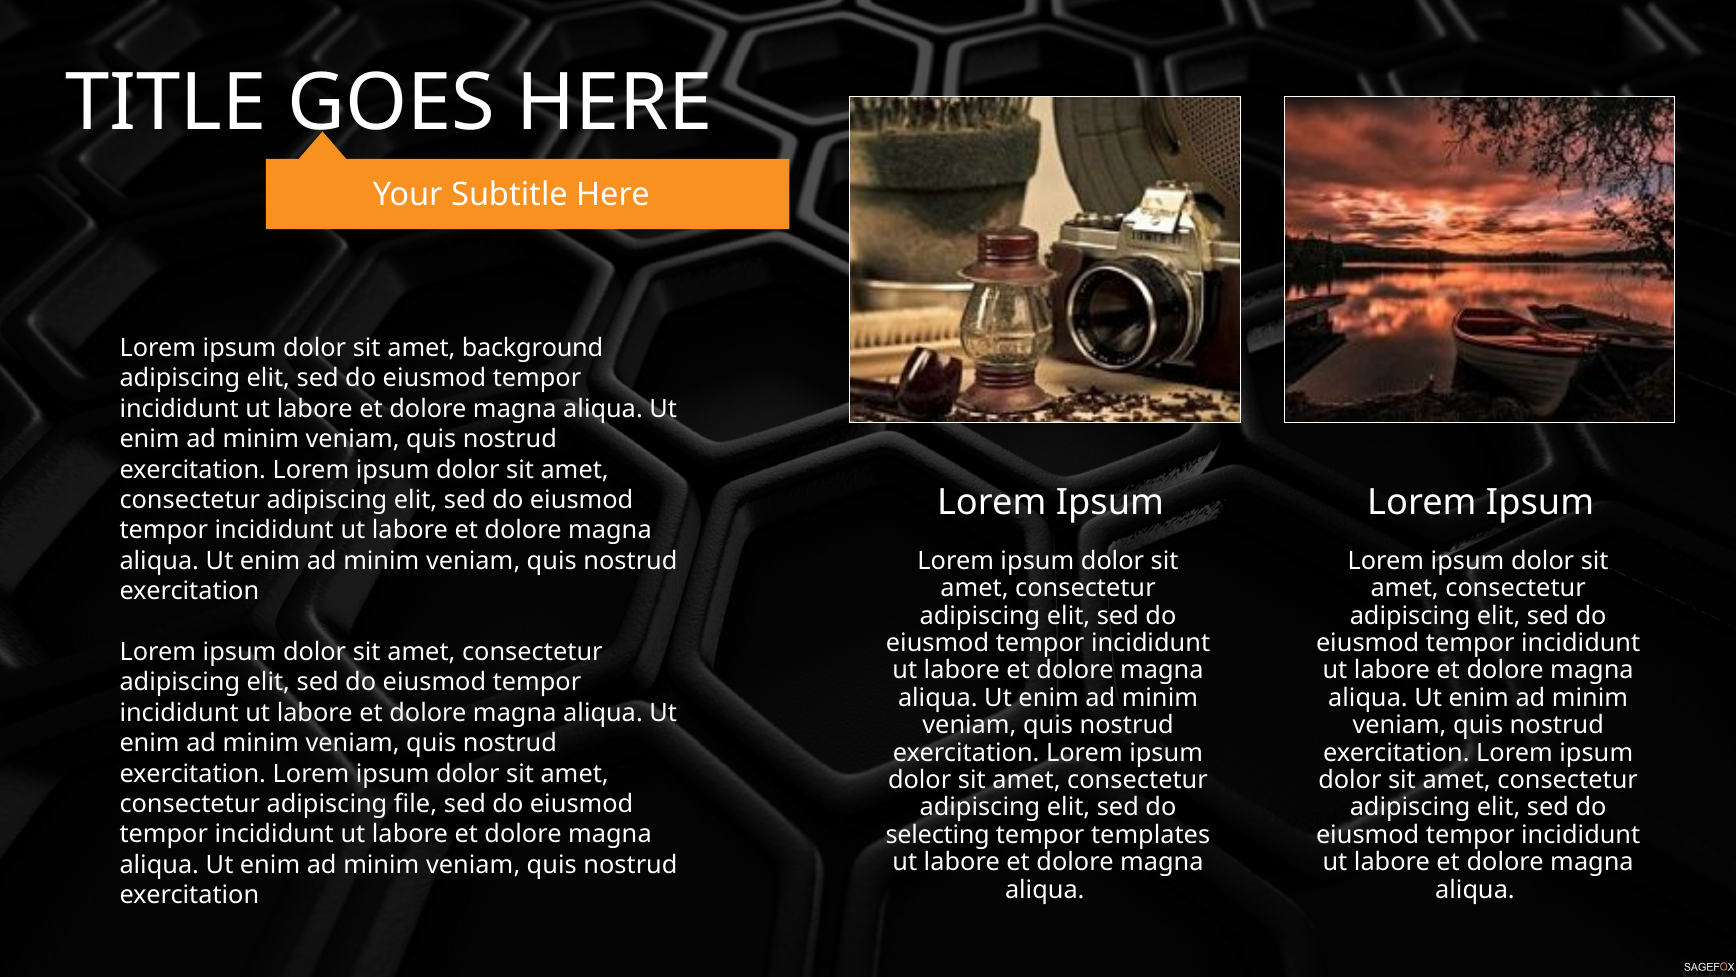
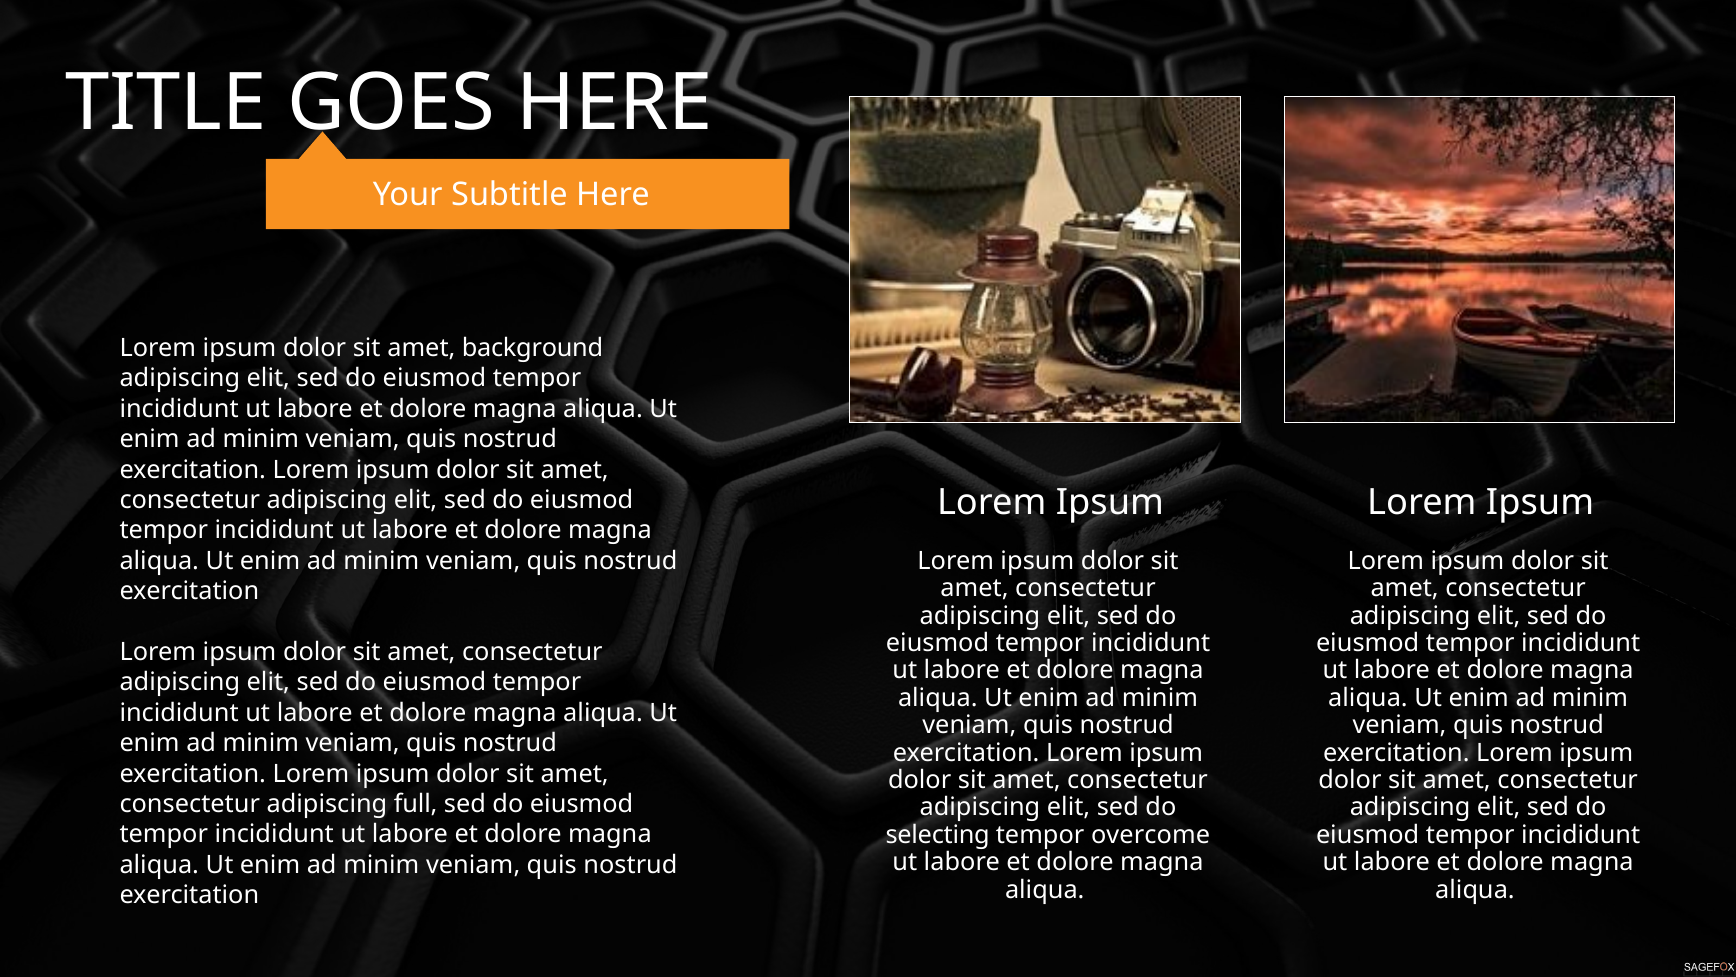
file: file -> full (416, 804)
templates: templates -> overcome (1151, 834)
